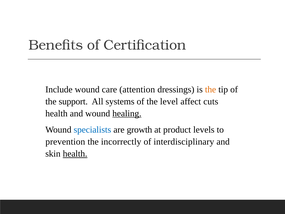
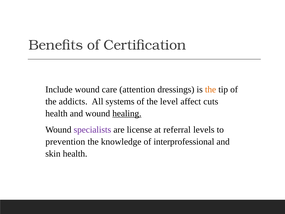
support: support -> addicts (73, 101)
specialists colour: blue -> purple (92, 130)
growth: growth -> license (139, 130)
product: product -> referral (177, 130)
incorrectly: incorrectly -> knowledge (121, 142)
interdisciplinary: interdisciplinary -> interprofessional (184, 142)
health underline: present -> none (75, 154)
